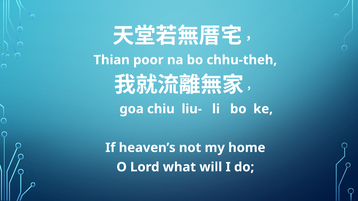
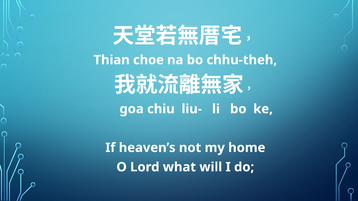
poor: poor -> choe (148, 60)
